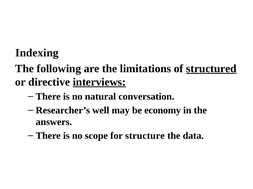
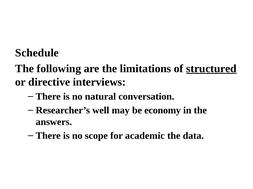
Indexing: Indexing -> Schedule (37, 53)
interviews underline: present -> none (99, 82)
structure: structure -> academic (145, 136)
